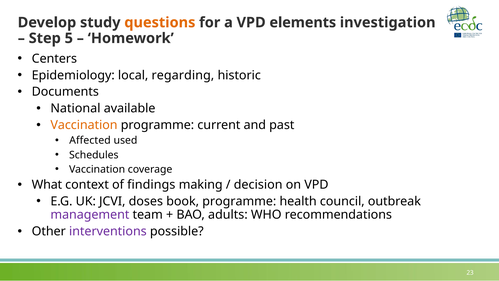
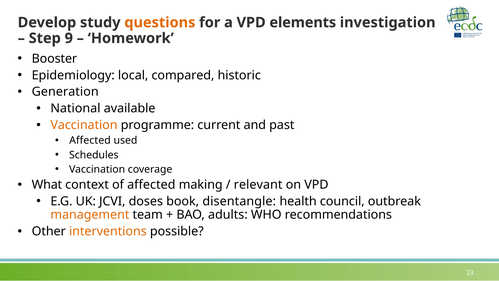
5: 5 -> 9 (69, 38)
Centers: Centers -> Booster (54, 59)
regarding: regarding -> compared (183, 75)
Documents: Documents -> Generation (65, 92)
of findings: findings -> affected (151, 185)
decision: decision -> relevant (258, 185)
book programme: programme -> disentangle (239, 201)
management colour: purple -> orange (90, 215)
interventions colour: purple -> orange (108, 231)
